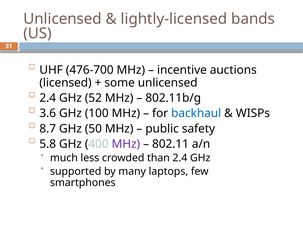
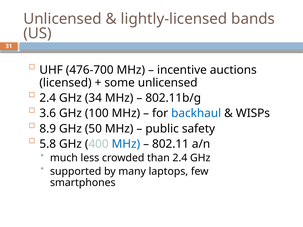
52: 52 -> 34 (93, 98)
8.7: 8.7 -> 8.9 (48, 129)
MHz colour: purple -> blue (126, 144)
